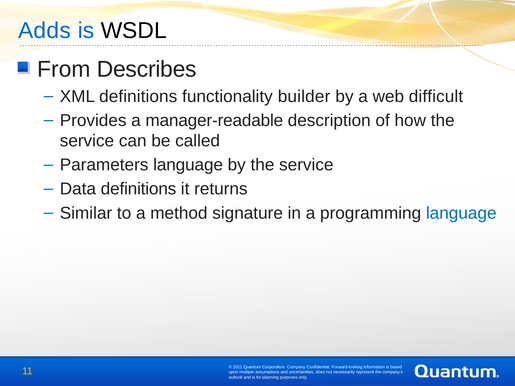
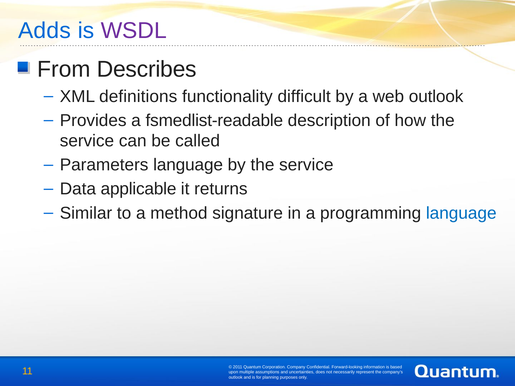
WSDL colour: black -> purple (134, 31)
builder: builder -> difficult (304, 96)
web difficult: difficult -> outlook (436, 96)
manager-readable: manager-readable -> fsmedlist-readable (214, 120)
Data definitions: definitions -> applicable (139, 189)
